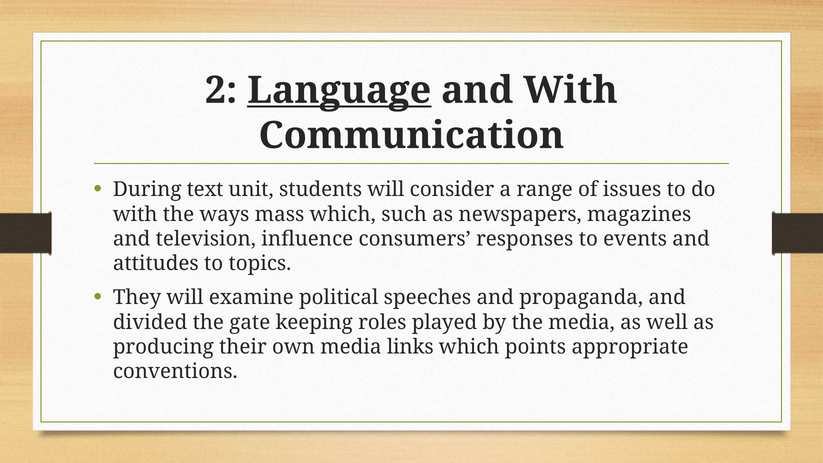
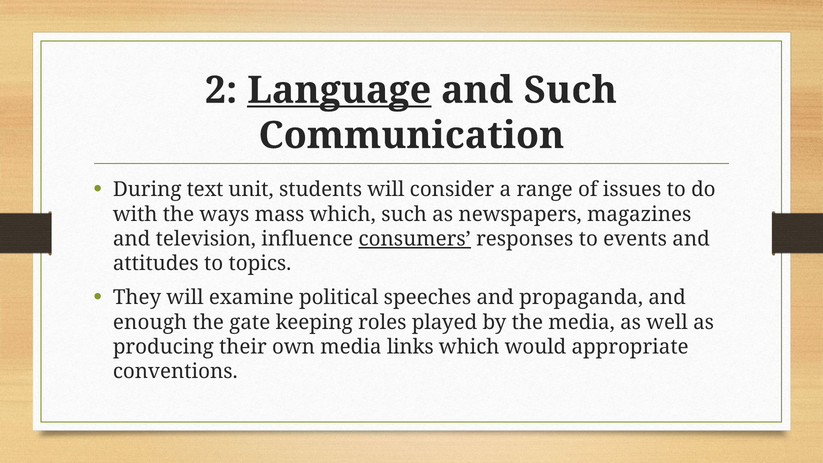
and With: With -> Such (570, 90)
consumers underline: none -> present (415, 239)
divided: divided -> enough (150, 322)
points: points -> would (536, 347)
